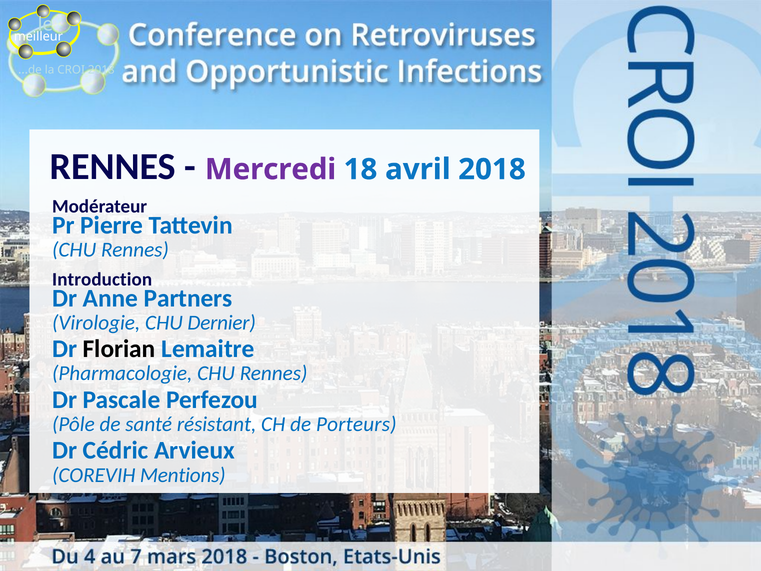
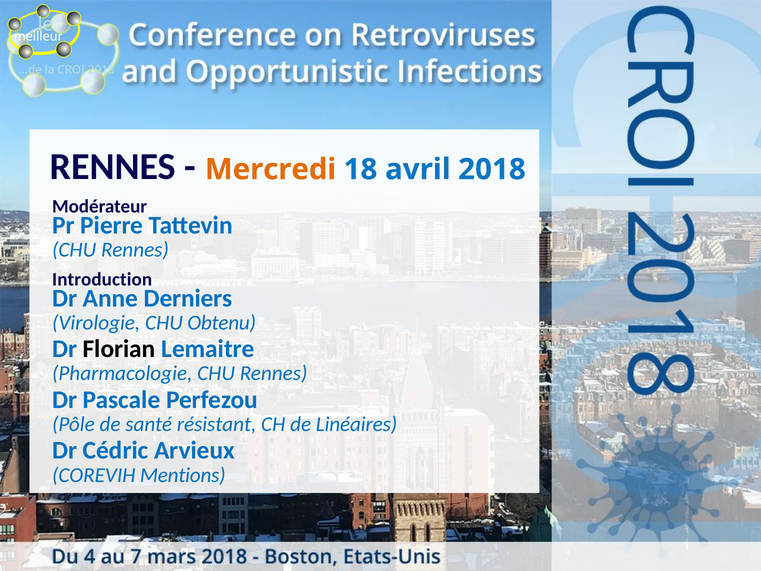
Mercredi colour: purple -> orange (271, 169)
Partners: Partners -> Derniers (188, 298)
Dernier: Dernier -> Obtenu (222, 323)
Porteurs: Porteurs -> Linéaires (357, 424)
